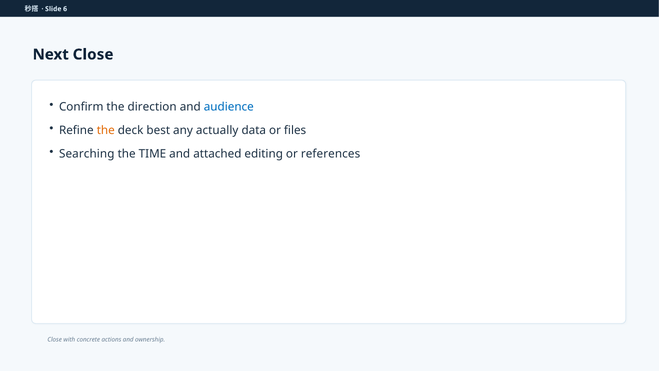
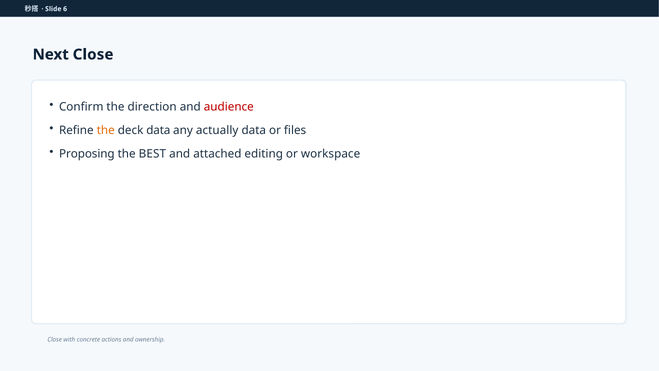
audience colour: blue -> red (229, 107)
deck best: best -> data (158, 130)
Searching: Searching -> Proposing (87, 154)
TIME: TIME -> BEST (152, 154)
references: references -> workspace (331, 154)
